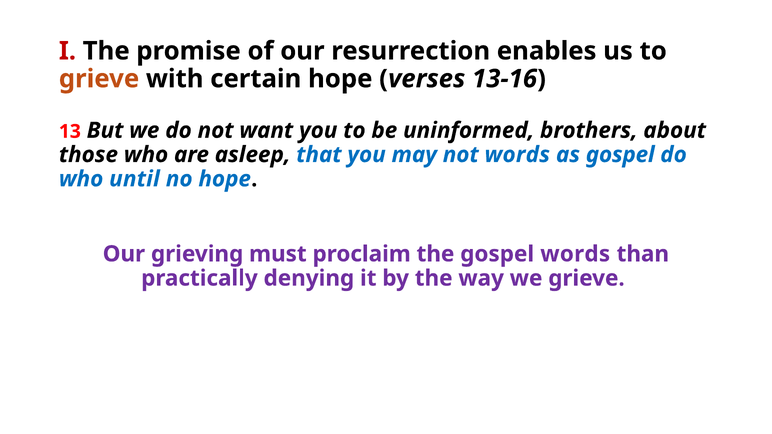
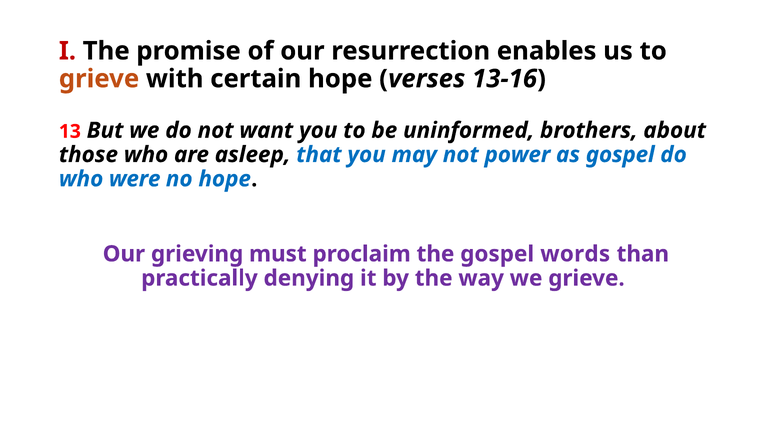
not words: words -> power (517, 155)
until: until -> were (135, 179)
